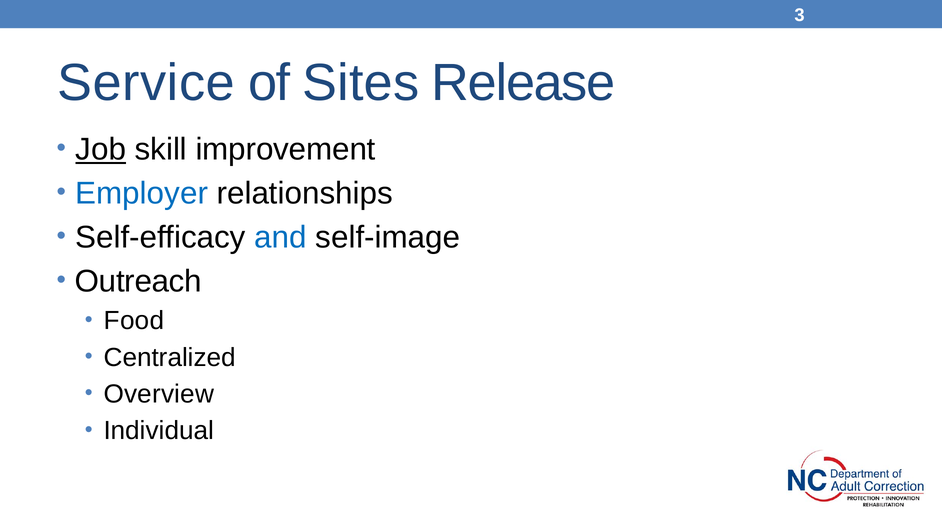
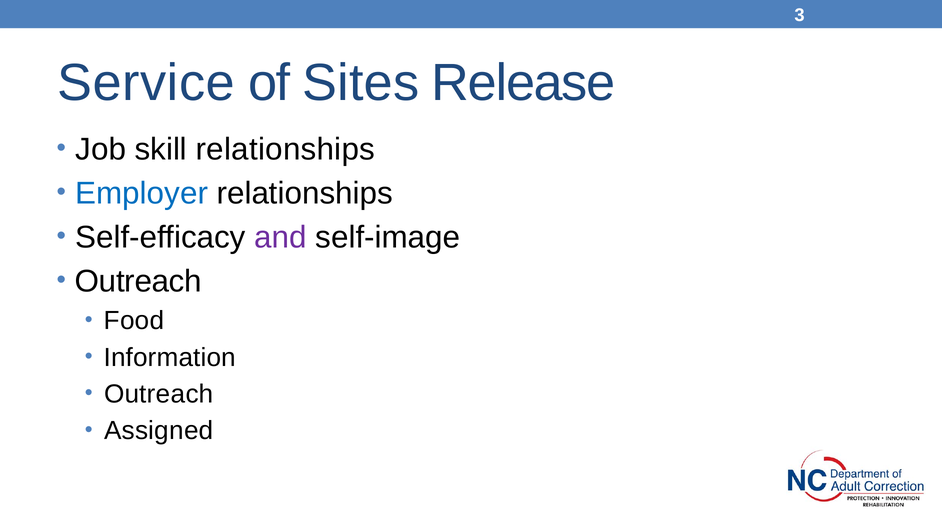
Job underline: present -> none (101, 149)
skill improvement: improvement -> relationships (285, 149)
and colour: blue -> purple (281, 237)
Centralized: Centralized -> Information (170, 357)
Overview: Overview -> Outreach (159, 394)
Individual: Individual -> Assigned (159, 431)
